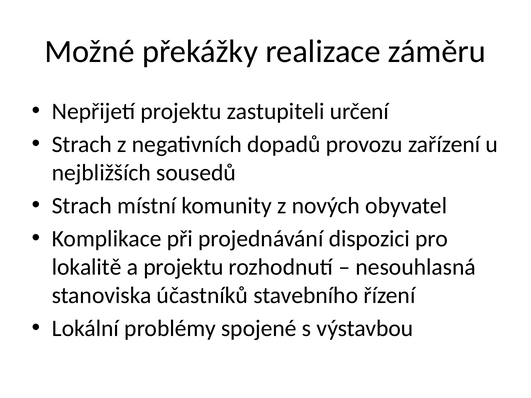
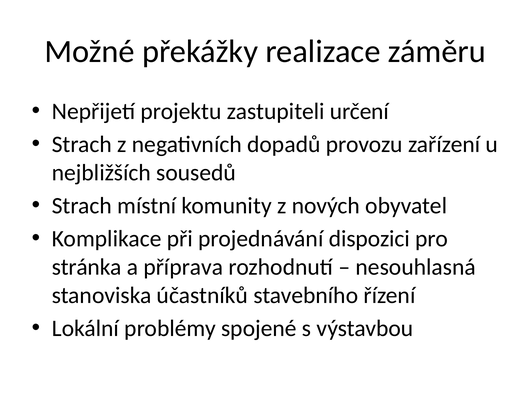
lokalitě: lokalitě -> stránka (87, 267)
a projektu: projektu -> příprava (183, 267)
